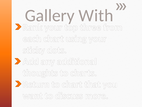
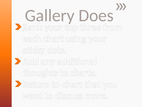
With: With -> Does (96, 15)
